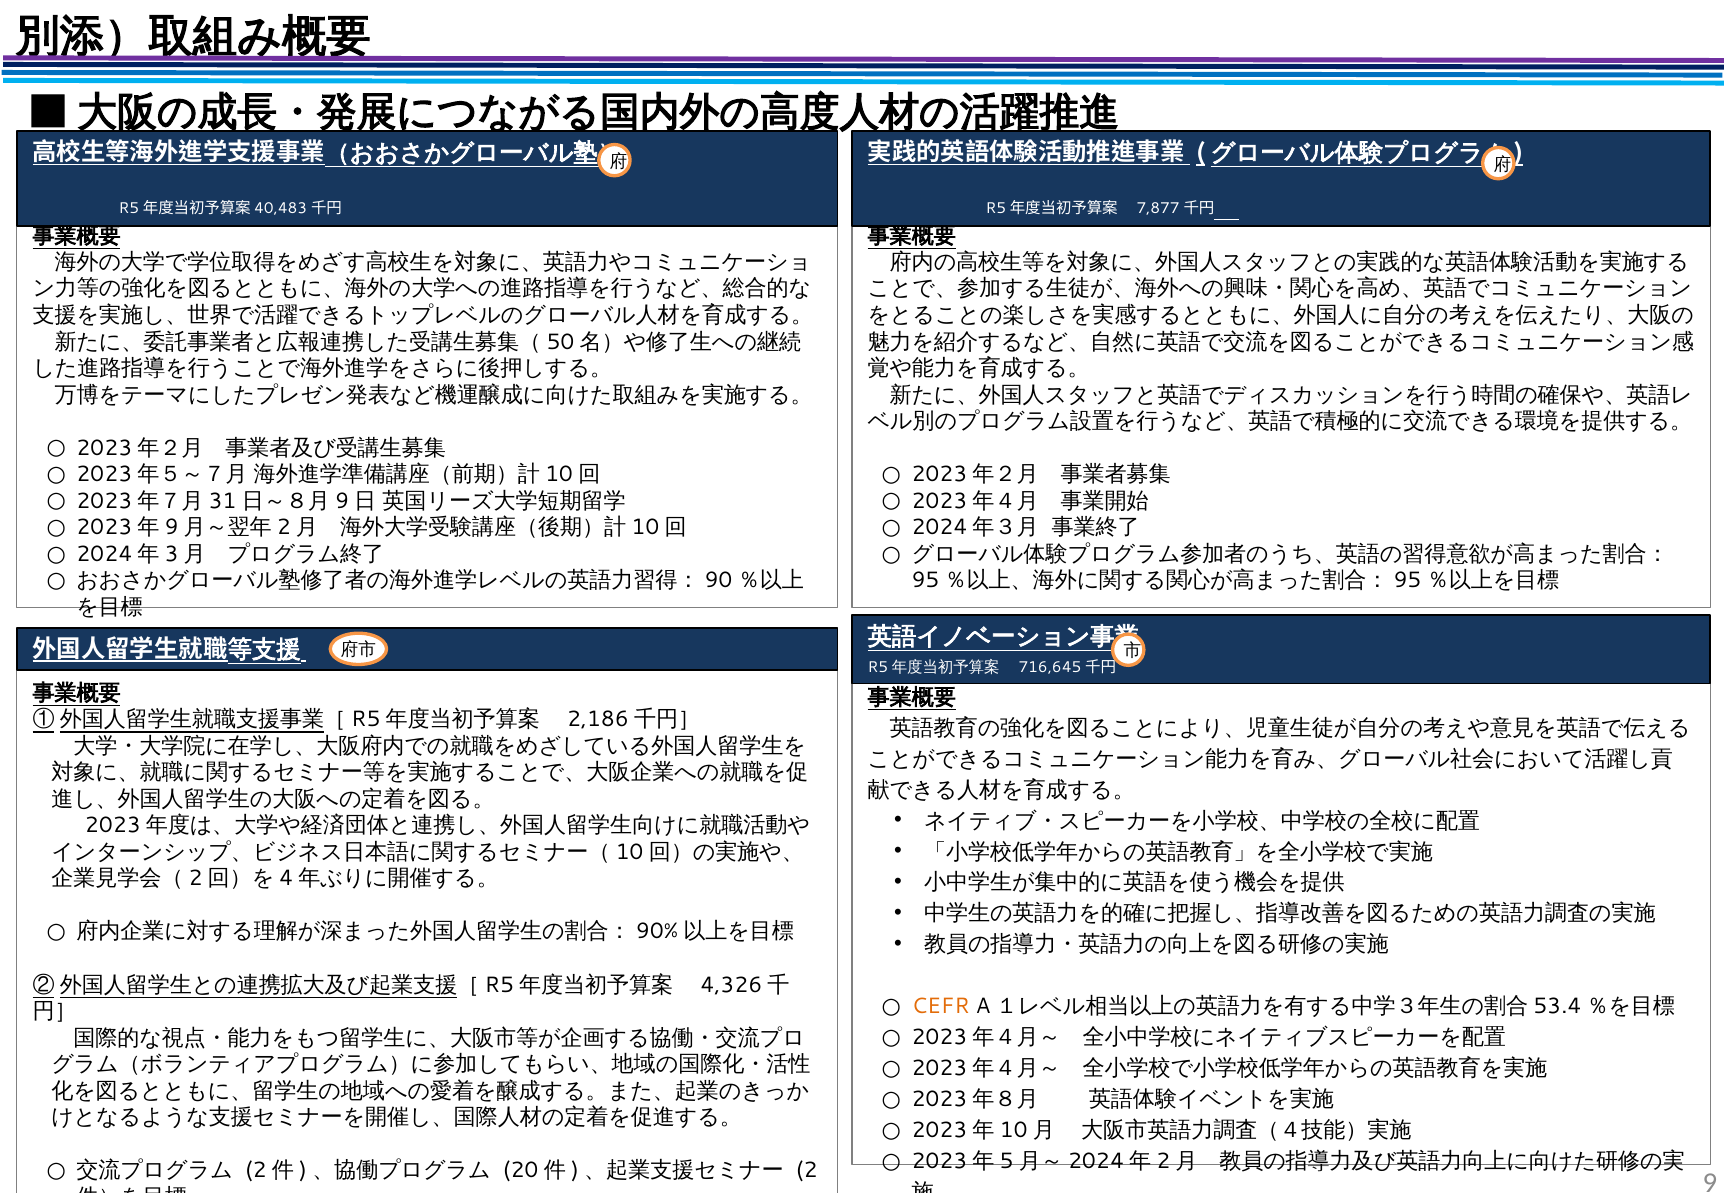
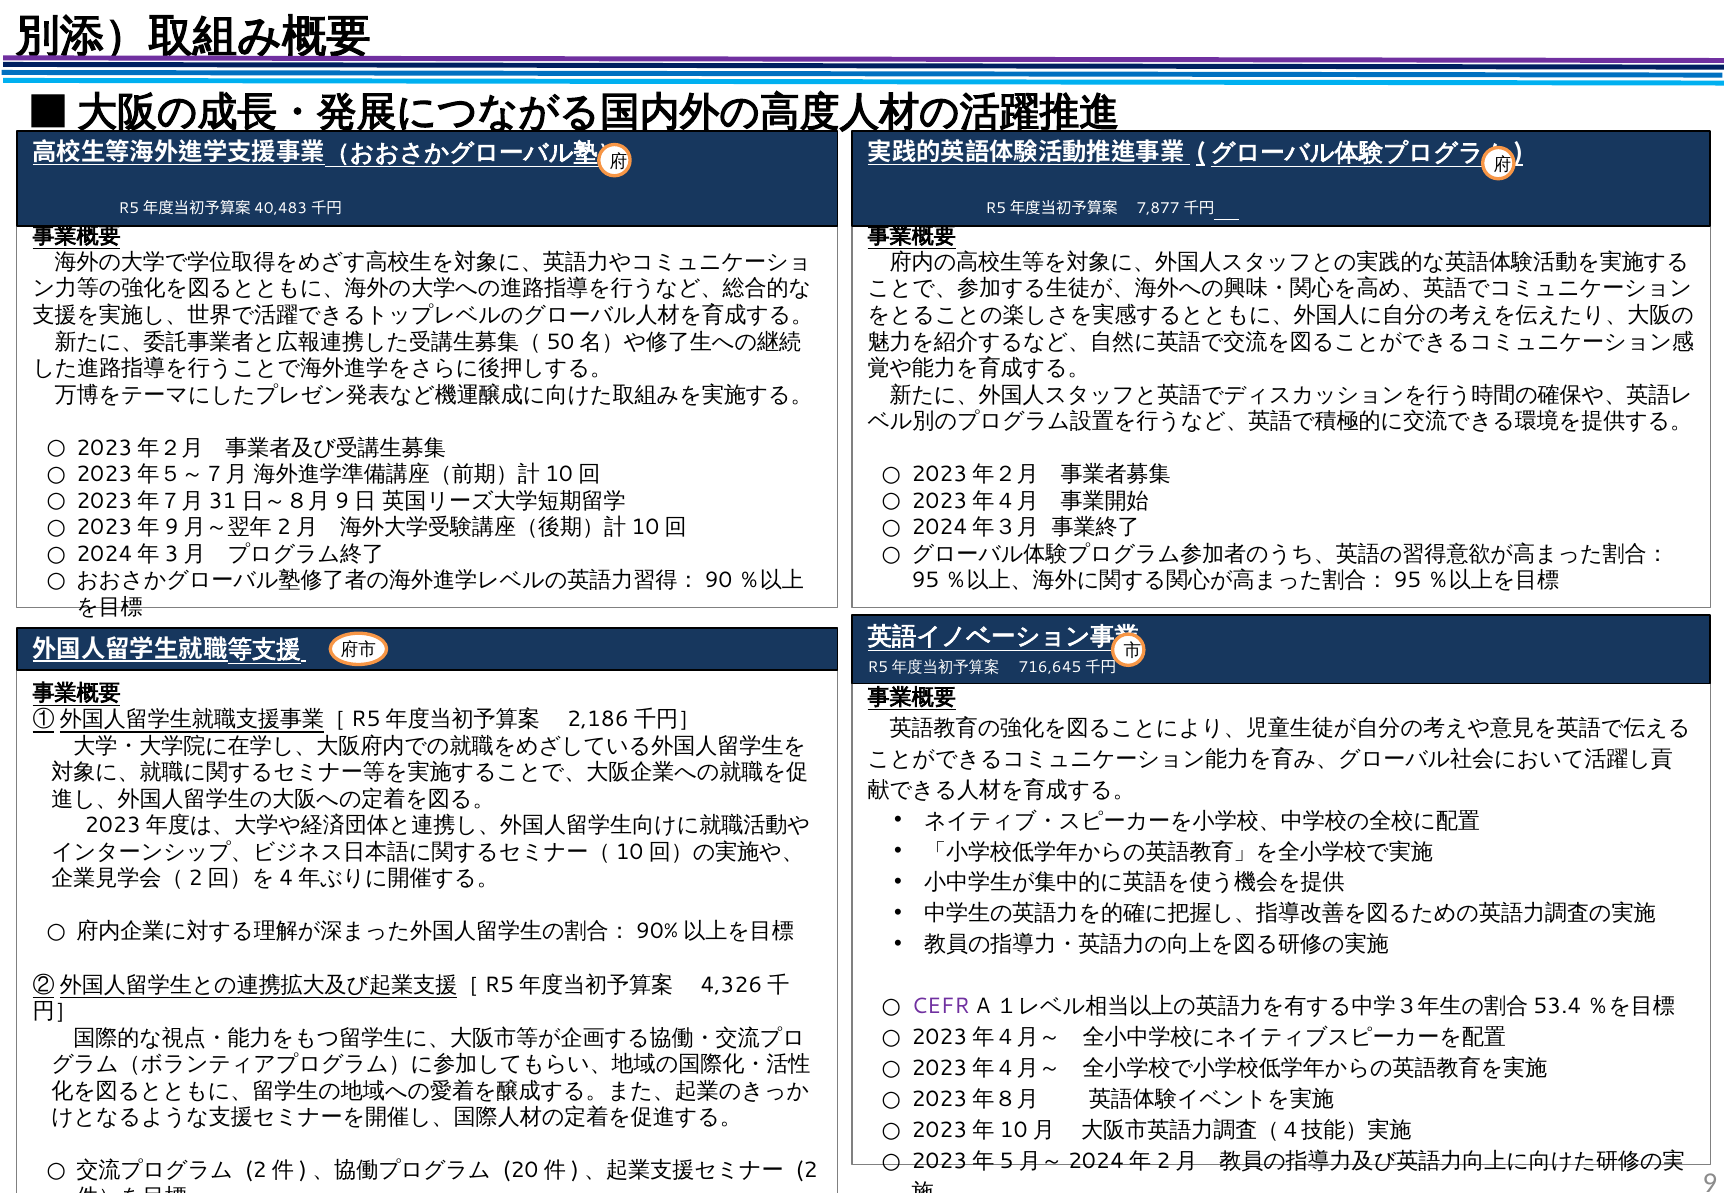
CEFR colour: orange -> purple (941, 1007)
